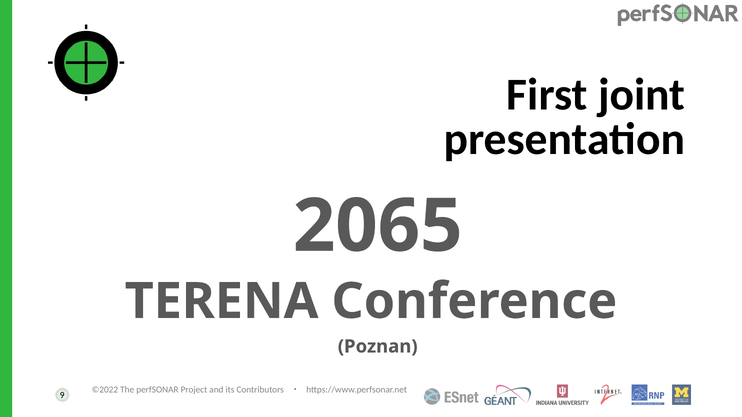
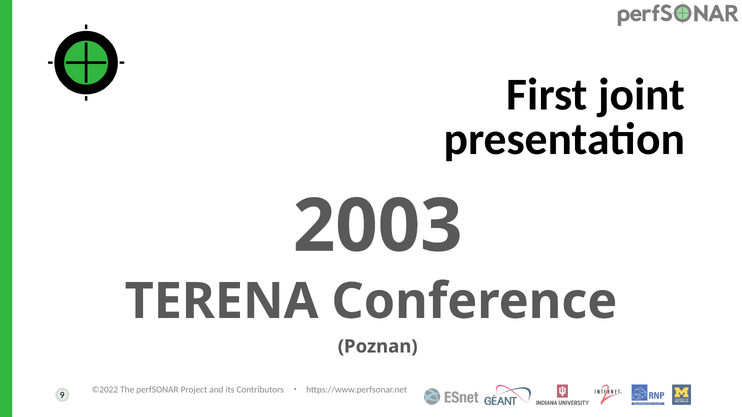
2065: 2065 -> 2003 (378, 227)
